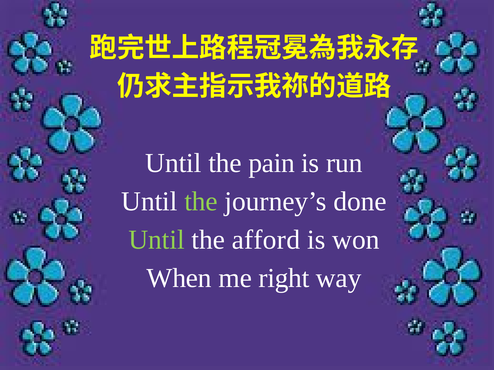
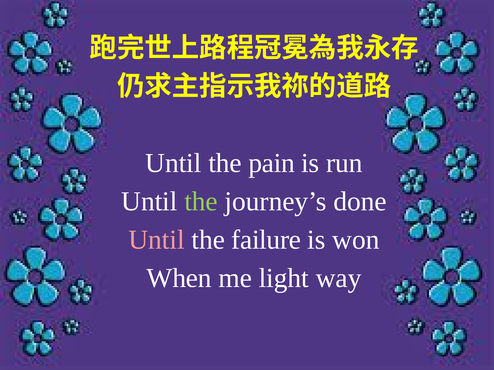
Until colour: light green -> pink (157, 240)
afford: afford -> failure (266, 240)
right: right -> light (284, 279)
